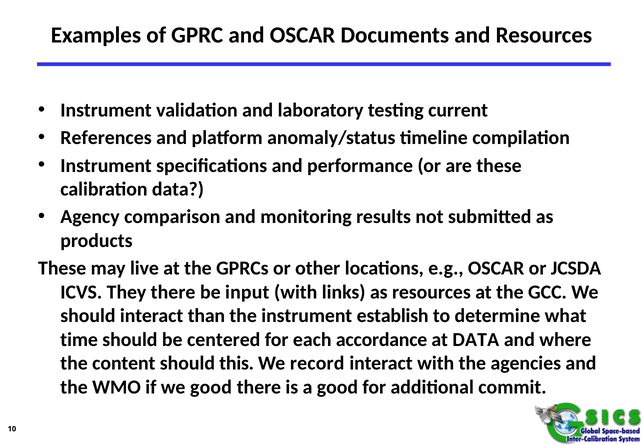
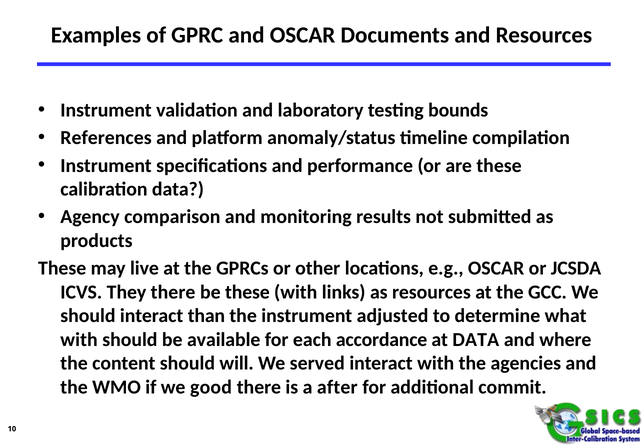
current: current -> bounds (458, 110)
be input: input -> these (247, 292)
establish: establish -> adjusted (393, 316)
time: time -> with (79, 340)
centered: centered -> available (224, 340)
this: this -> will (237, 363)
record: record -> served (317, 363)
a good: good -> after (337, 387)
